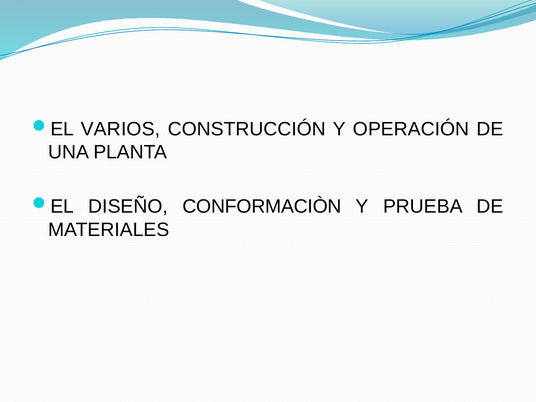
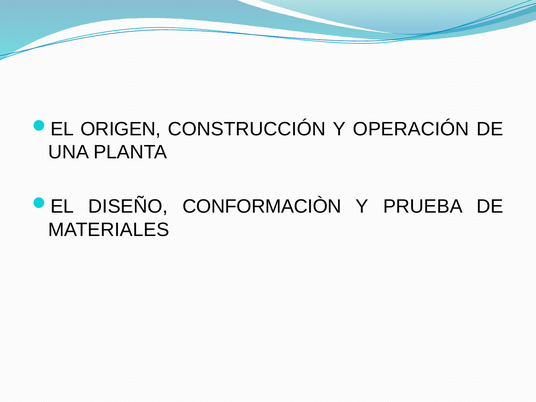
VARIOS: VARIOS -> ORIGEN (121, 129)
